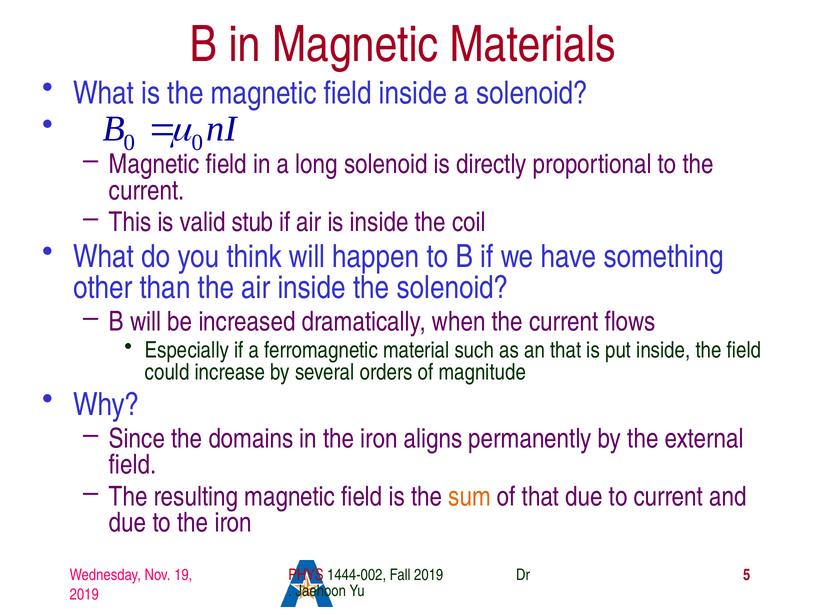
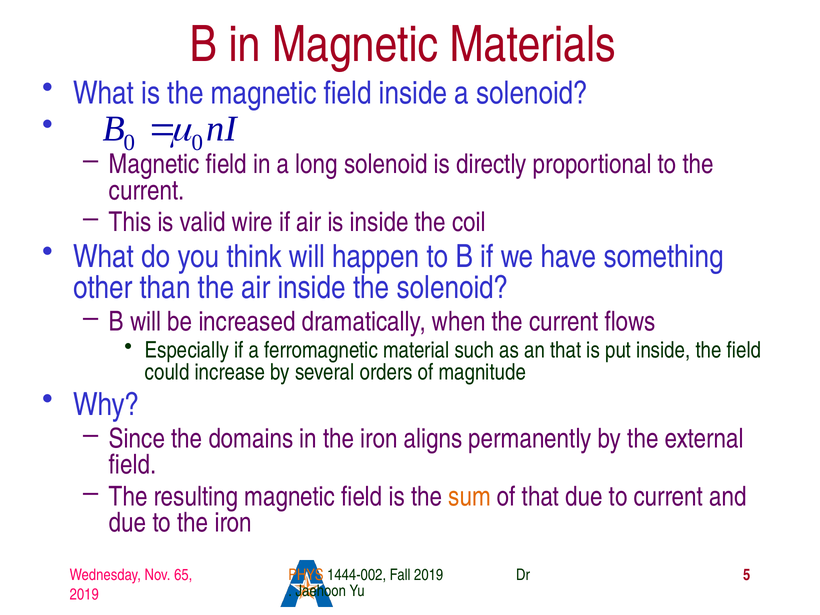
stub: stub -> wire (252, 222)
19: 19 -> 65 (183, 575)
PHYS colour: red -> orange (306, 575)
